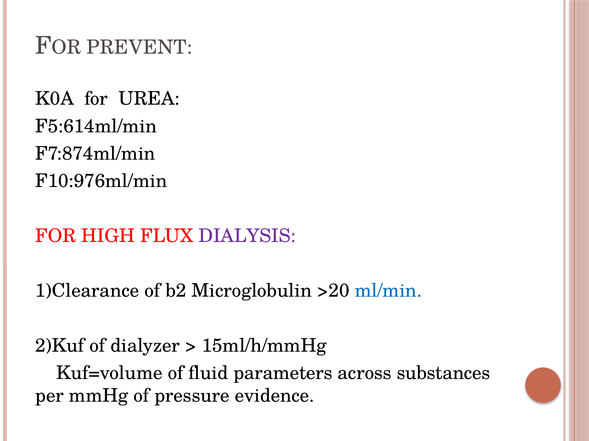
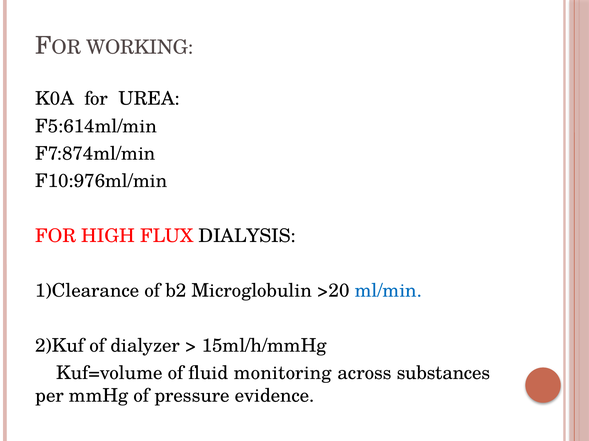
PREVENT: PREVENT -> WORKING (140, 48)
DIALYSIS colour: purple -> black (247, 236)
parameters: parameters -> monitoring (283, 374)
